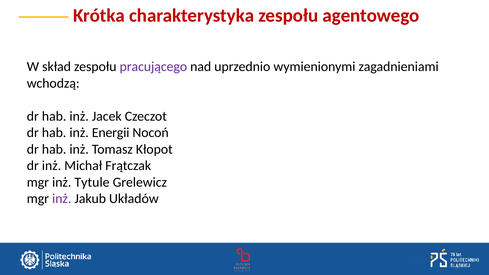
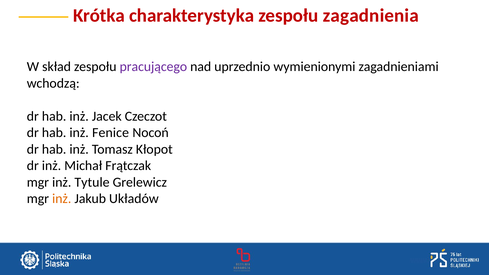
agentowego: agentowego -> zagadnienia (371, 15)
Energii: Energii -> Fenice (111, 133)
inż colour: purple -> orange (62, 199)
